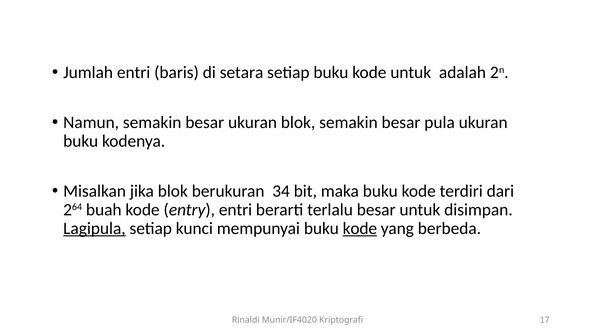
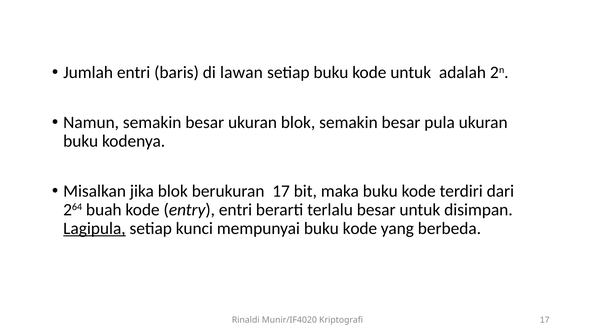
setara: setara -> lawan (241, 72)
berukuran 34: 34 -> 17 (281, 191)
kode underline: present -> none (360, 228)
